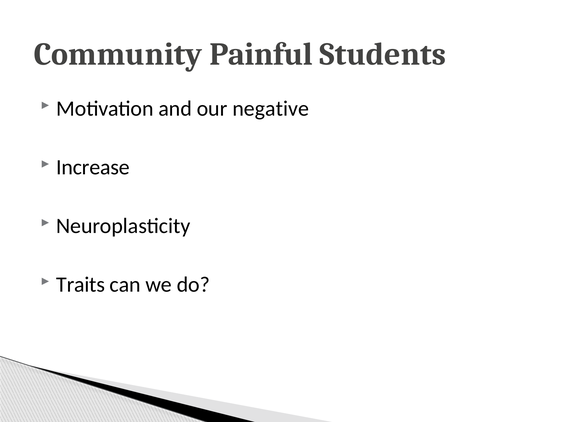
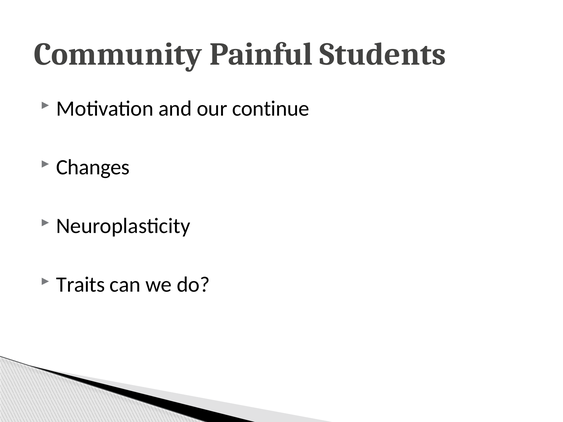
negative: negative -> continue (271, 109)
Increase: Increase -> Changes (93, 167)
